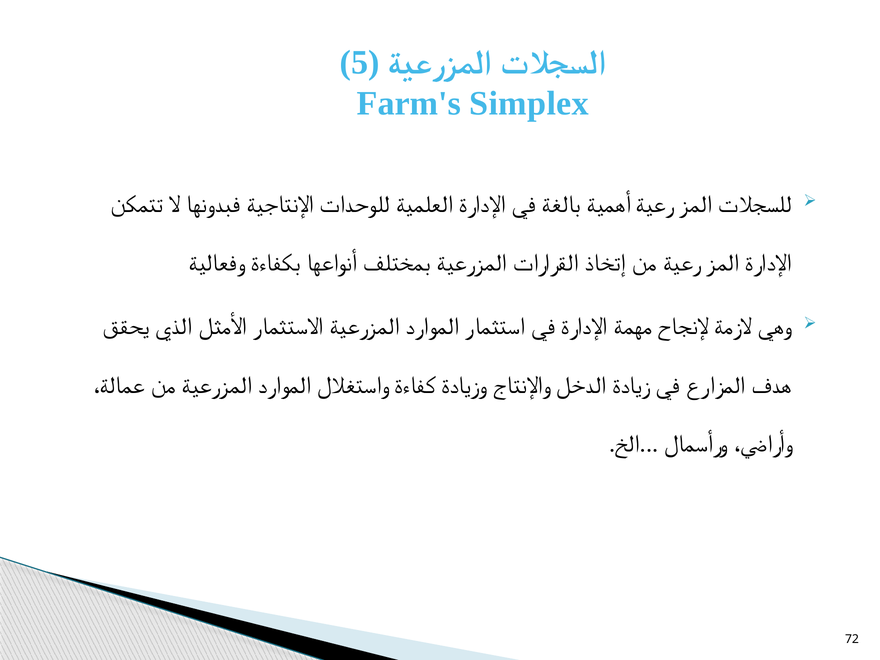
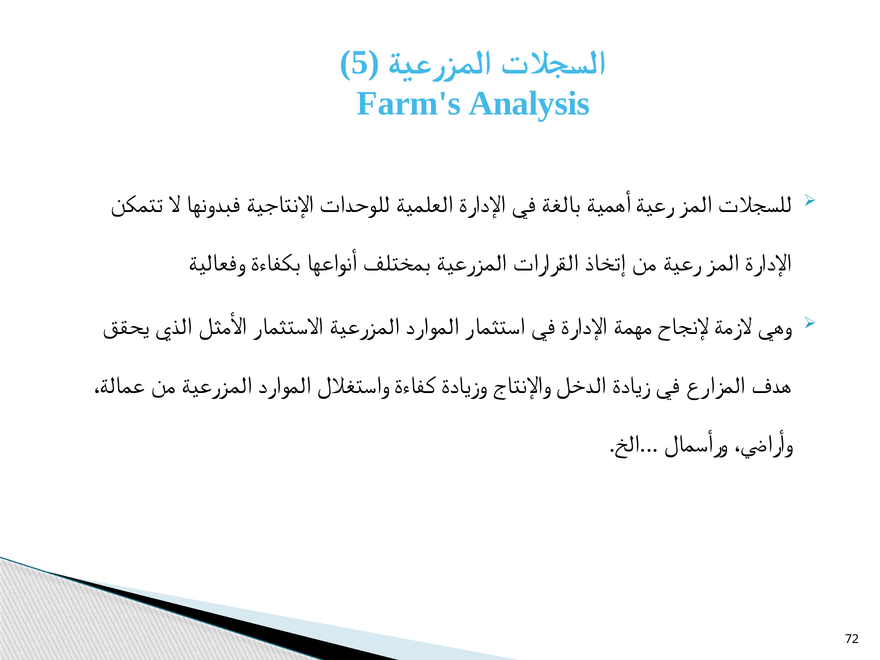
Simplex: Simplex -> Analysis (529, 104)
